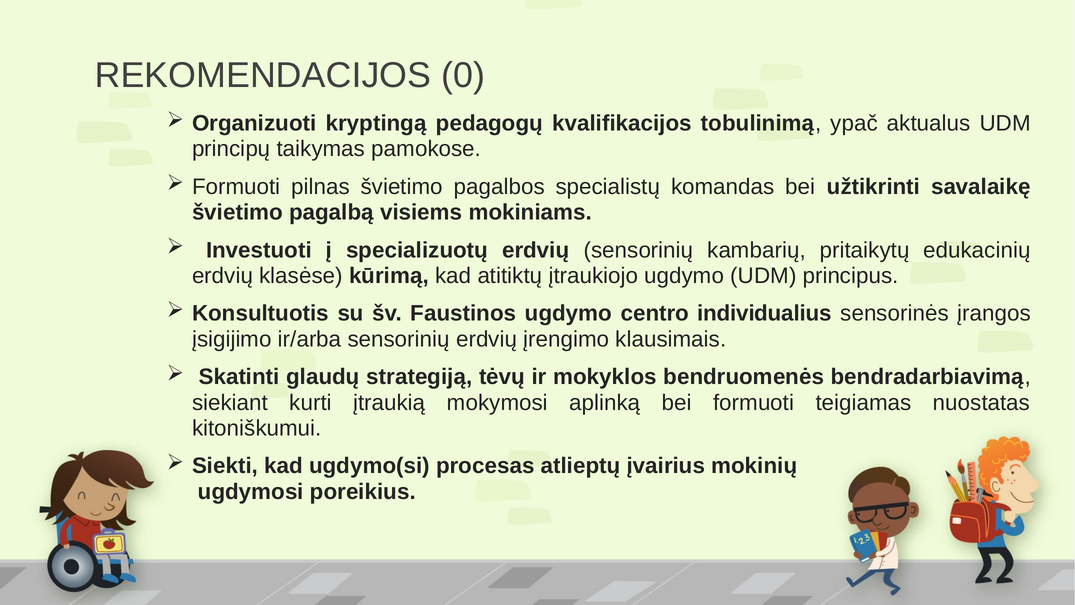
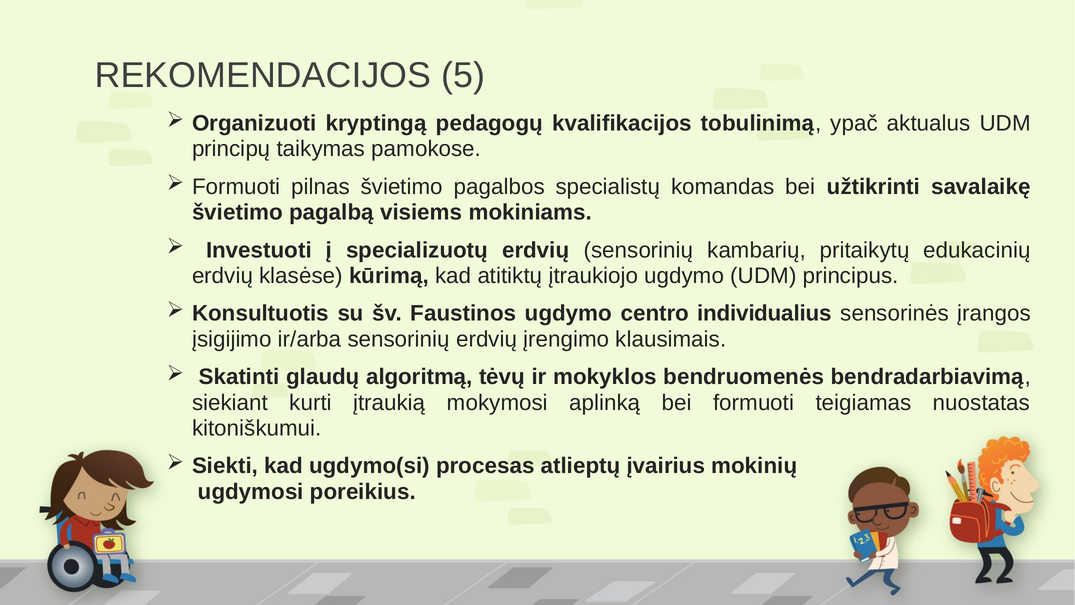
0: 0 -> 5 (463, 76)
strategiją: strategiją -> algoritmą (419, 377)
